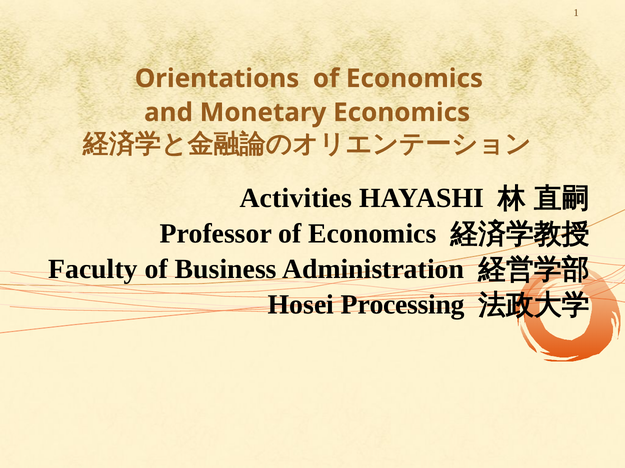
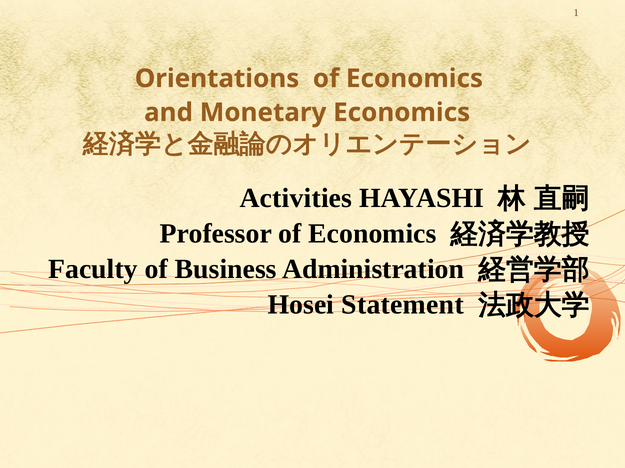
Processing: Processing -> Statement (403, 305)
